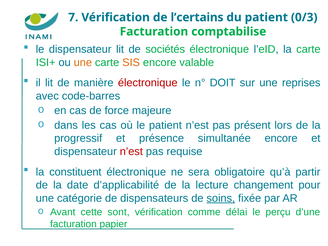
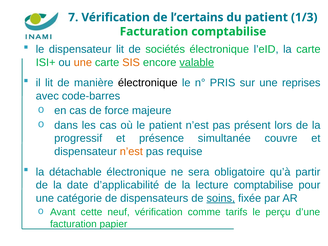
0/3: 0/3 -> 1/3 (304, 17)
valable underline: none -> present (197, 62)
électronique colour: red -> black (148, 83)
DOIT: DOIT -> PRIS (223, 83)
simultanée encore: encore -> couvre (281, 138)
n’est colour: red -> orange (131, 151)
constituent: constituent -> détachable (75, 172)
lecture changement: changement -> comptabilise (264, 185)
sont: sont -> neuf (119, 212)
délai: délai -> tarifs (237, 212)
